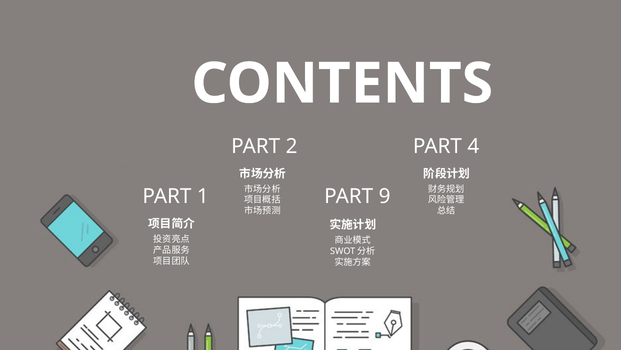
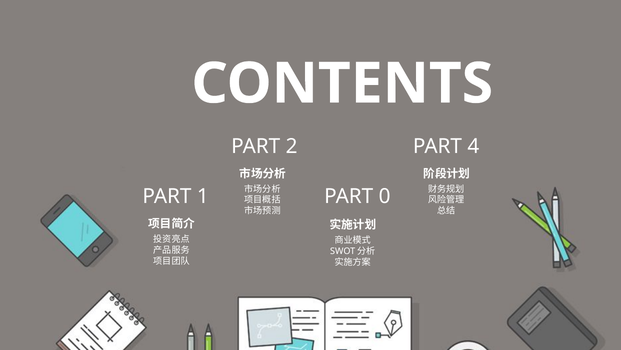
9: 9 -> 0 (385, 196)
